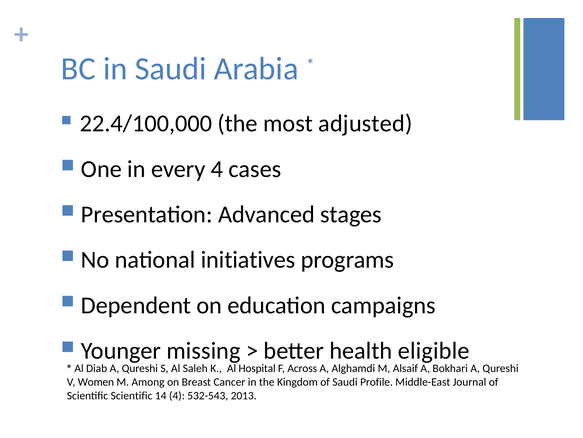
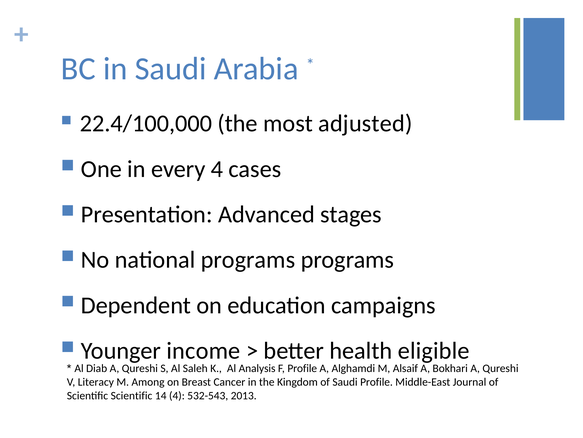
national initiatives: initiatives -> programs (248, 259)
missing: missing -> income (203, 350)
Hospital: Hospital -> Analysis (257, 368)
F Across: Across -> Profile (302, 368)
Women: Women -> Literacy (96, 382)
